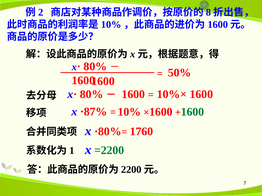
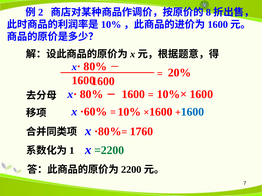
50%: 50% -> 20% (179, 73)
·87%: ·87% -> ·60% (94, 112)
1600 colour: green -> blue (193, 112)
